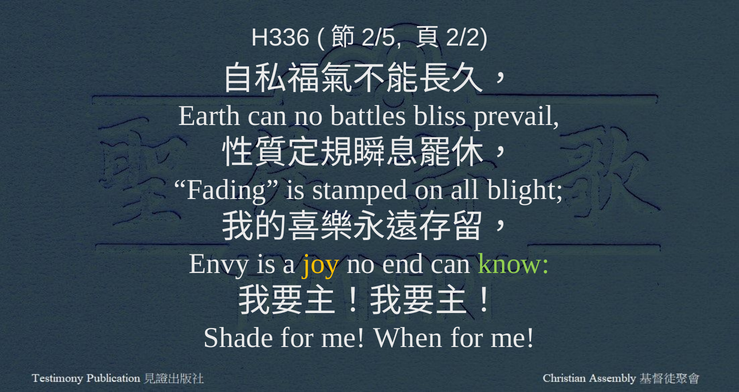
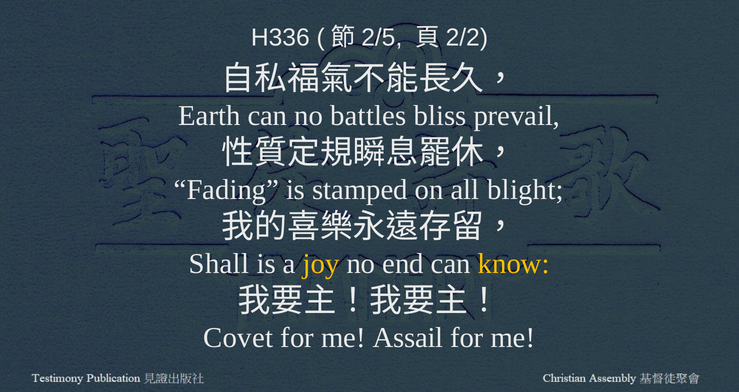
Envy: Envy -> Shall (219, 263)
know colour: light green -> yellow (514, 263)
Shade: Shade -> Covet (238, 337)
When: When -> Assail (408, 337)
